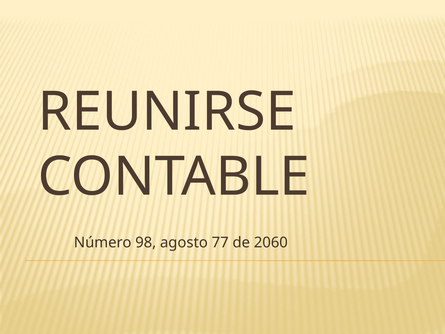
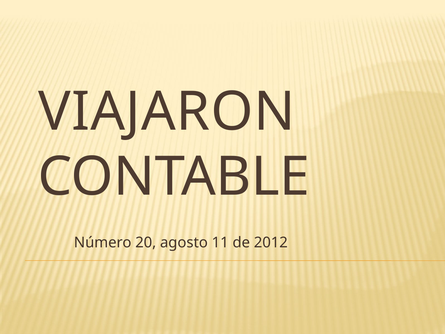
REUNIRSE: REUNIRSE -> VIAJARON (167, 112)
98: 98 -> 20 (146, 242)
77: 77 -> 11 (220, 242)
2060: 2060 -> 2012 (271, 242)
